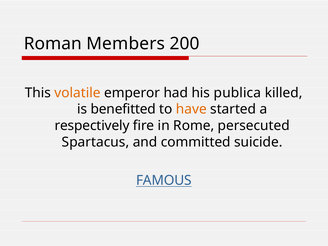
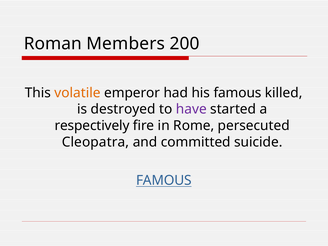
his publica: publica -> famous (238, 93)
benefitted: benefitted -> destroyed (123, 109)
have colour: orange -> purple (191, 109)
Spartacus: Spartacus -> Cleopatra (95, 142)
